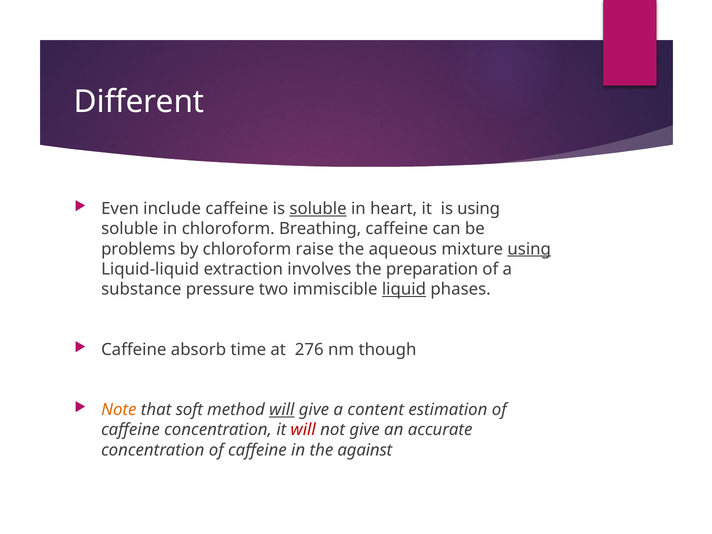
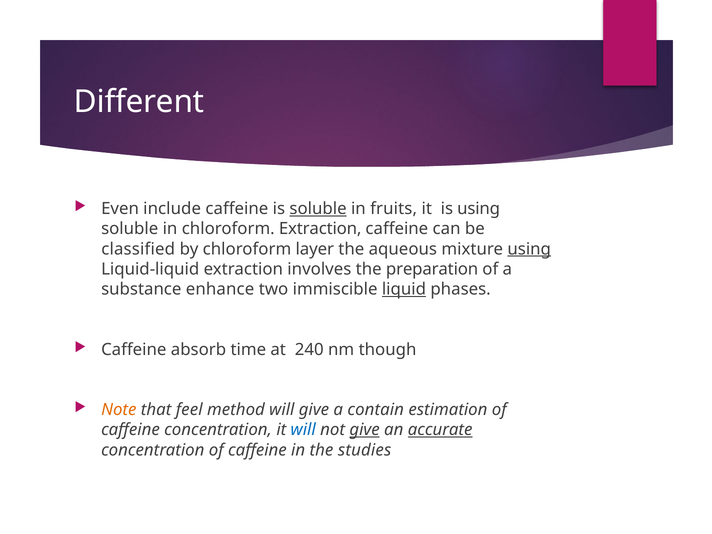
heart: heart -> fruits (394, 209)
chloroform Breathing: Breathing -> Extraction (320, 229)
problems: problems -> classified (138, 249)
raise: raise -> layer (315, 249)
pressure: pressure -> enhance (220, 289)
276: 276 -> 240 (309, 350)
soft: soft -> feel (189, 410)
will underline: present -> none (282, 410)
content: content -> contain (376, 410)
will colour: red -> blue (303, 430)
give underline: none -> present (365, 430)
accurate underline: none -> present (440, 430)
against: against -> studies (365, 450)
